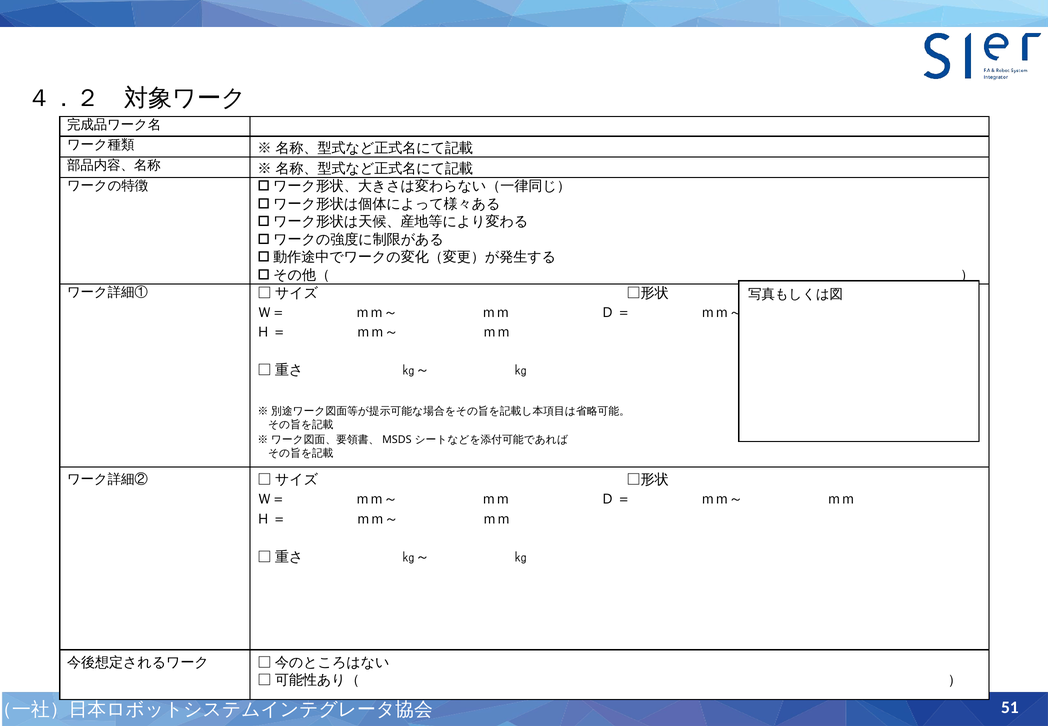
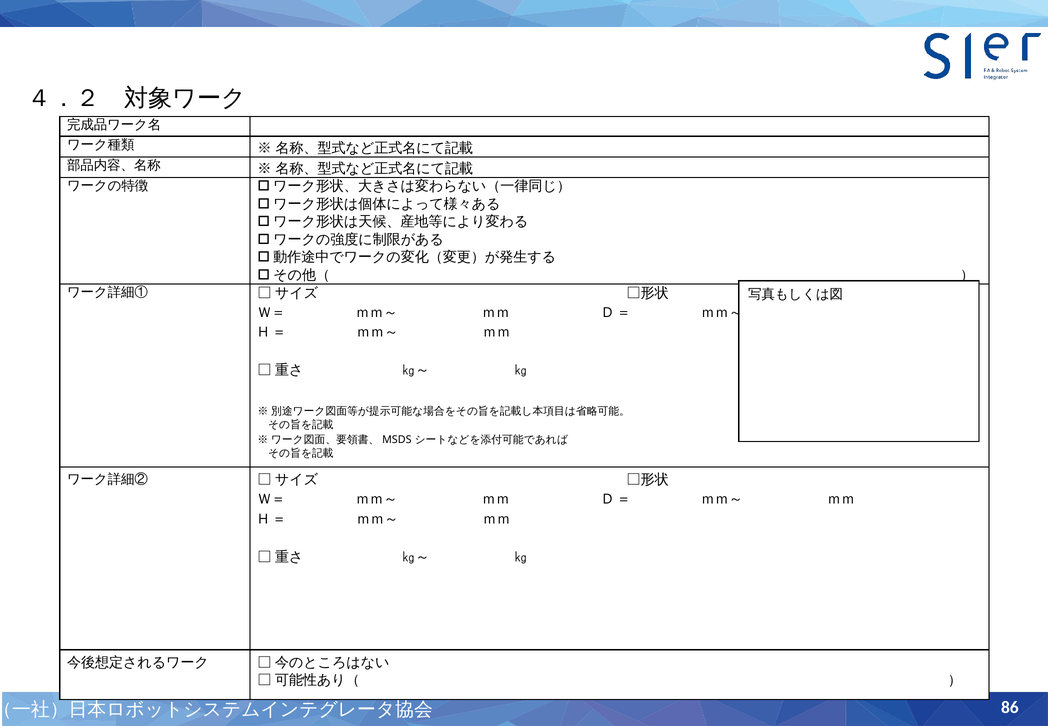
51: 51 -> 86 (1010, 707)
